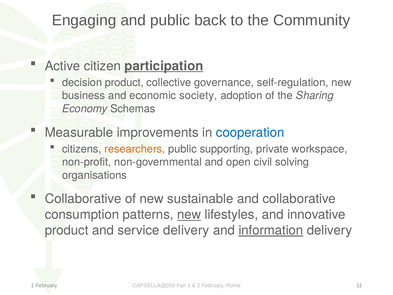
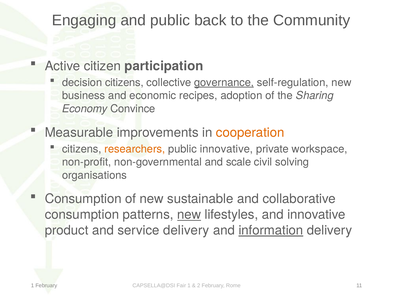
participation underline: present -> none (164, 66)
decision product: product -> citizens (124, 82)
governance underline: none -> present (224, 82)
society: society -> recipes (198, 96)
Schemas: Schemas -> Convince (133, 109)
cooperation colour: blue -> orange (250, 132)
public supporting: supporting -> innovative (226, 149)
open: open -> scale (239, 162)
Collaborative: Collaborative -> Consumption (83, 199)
